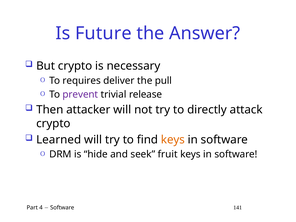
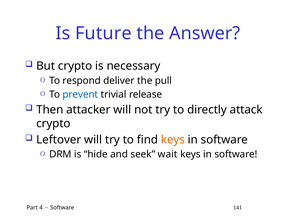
requires: requires -> respond (82, 81)
prevent colour: purple -> blue (80, 94)
Learned: Learned -> Leftover (59, 140)
fruit: fruit -> wait (168, 154)
